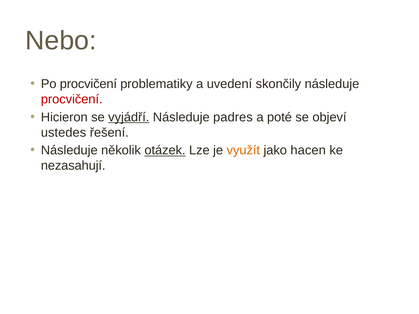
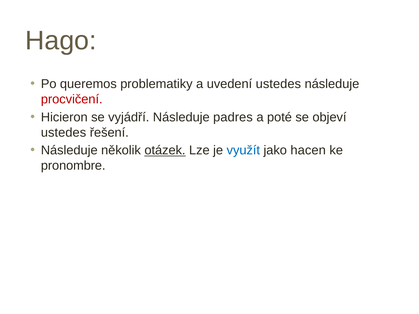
Nebo: Nebo -> Hago (61, 41)
Po procvičení: procvičení -> queremos (88, 84)
uvedení skončily: skončily -> ustedes (278, 84)
vyjádří underline: present -> none (129, 117)
využít colour: orange -> blue (243, 151)
nezasahují: nezasahují -> pronombre (73, 166)
